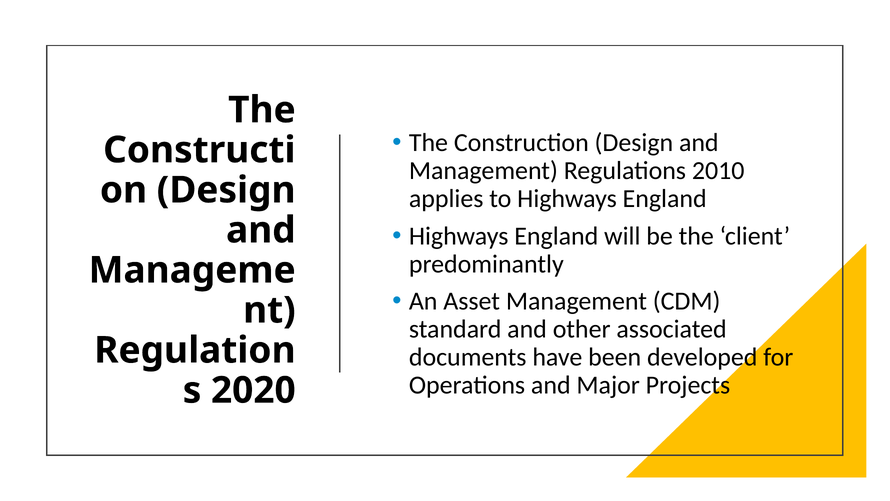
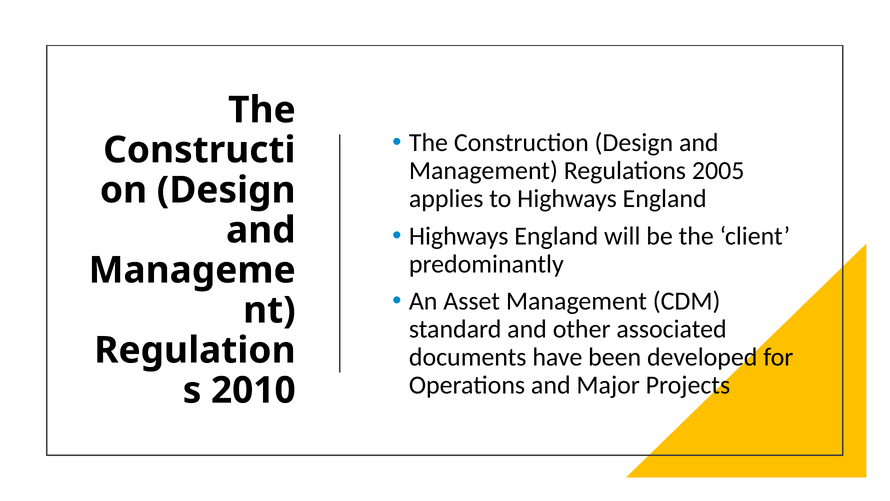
2010: 2010 -> 2005 (718, 170)
2020: 2020 -> 2010 (253, 390)
